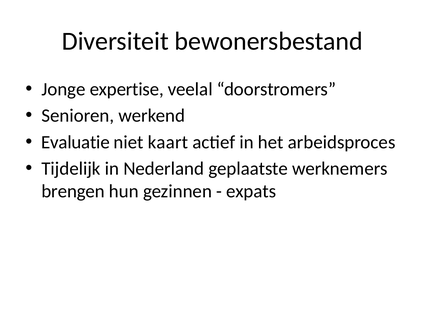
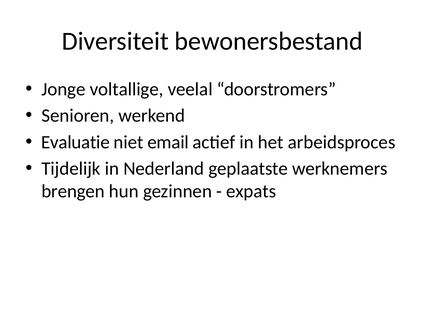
expertise: expertise -> voltallige (127, 89)
kaart: kaart -> email (168, 142)
